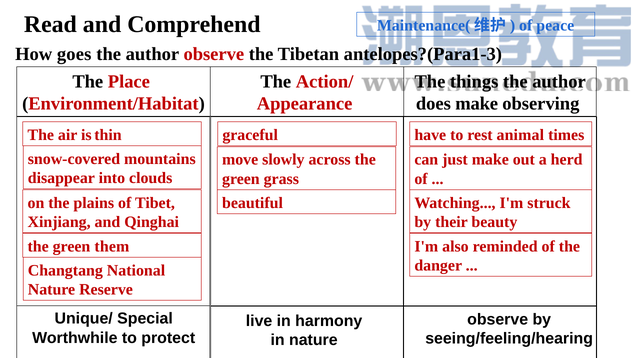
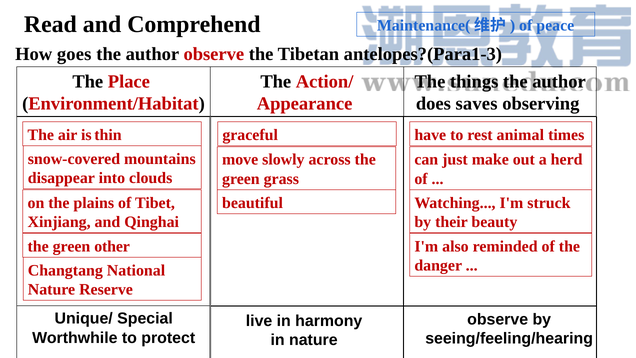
does make: make -> saves (477, 104)
them: them -> other (112, 246)
